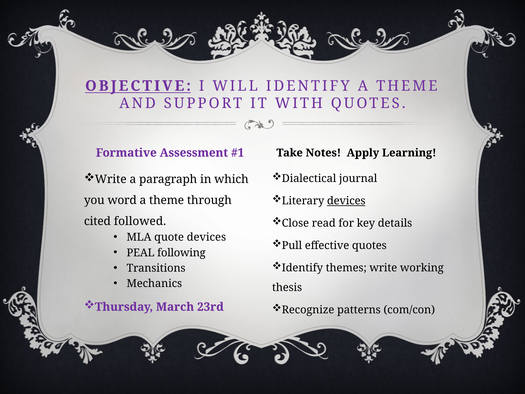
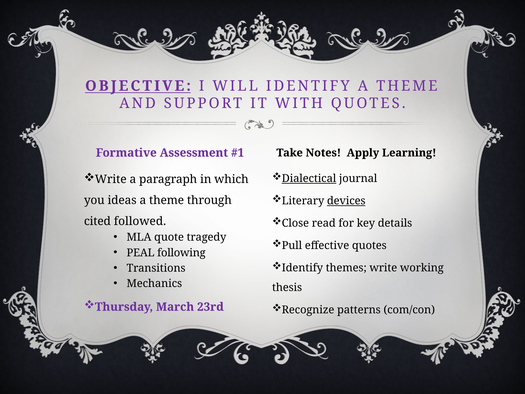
Dialectical underline: none -> present (309, 178)
word: word -> ideas (122, 200)
quote devices: devices -> tragedy (207, 237)
